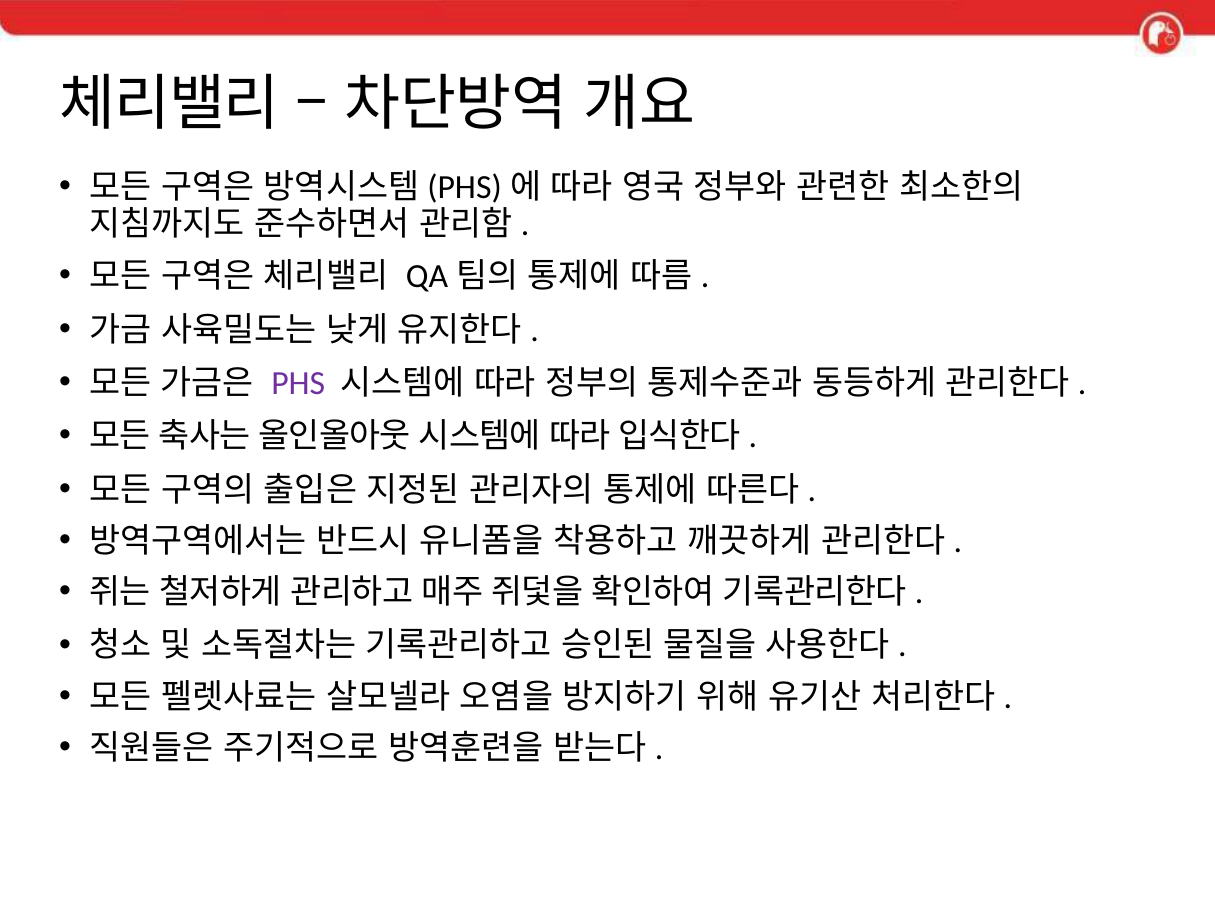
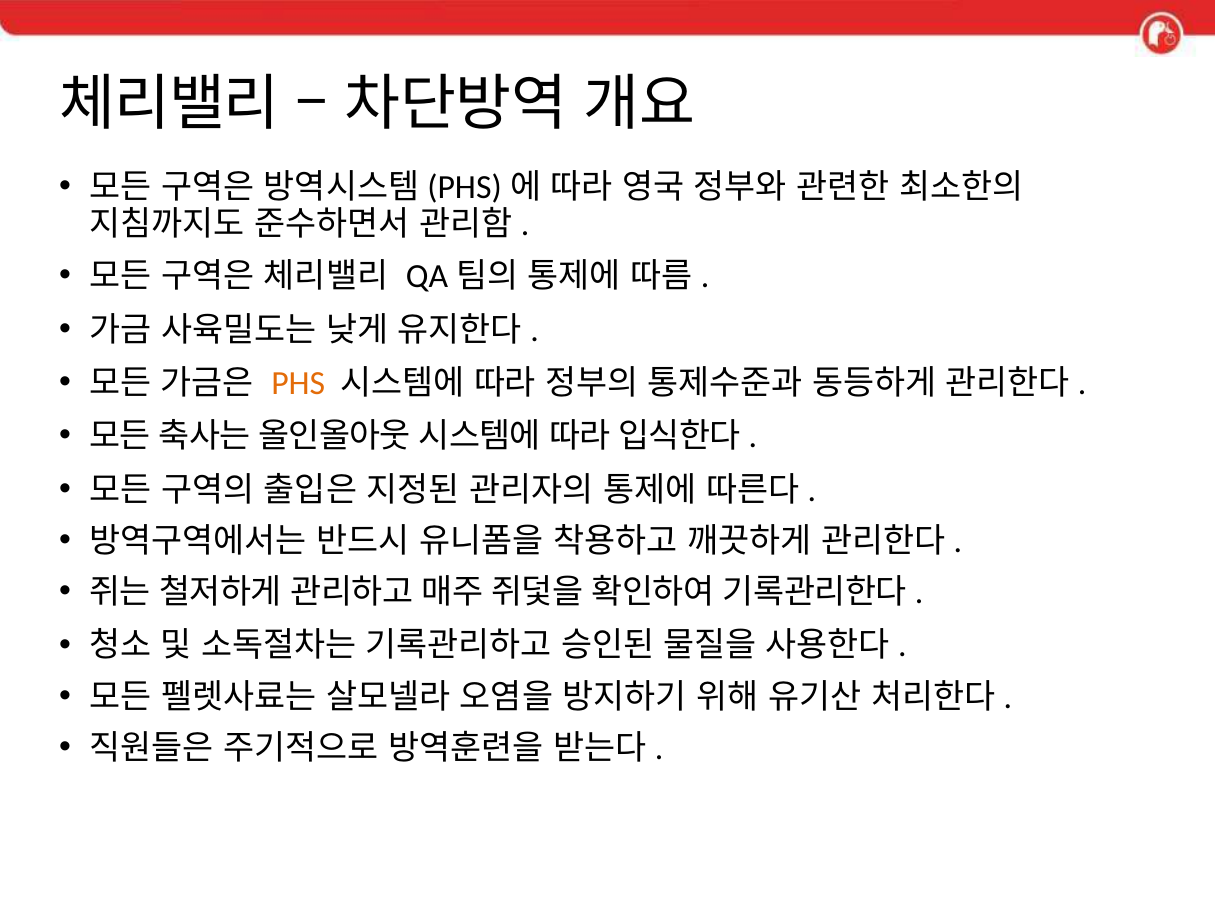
PHS colour: purple -> orange (298, 383)
